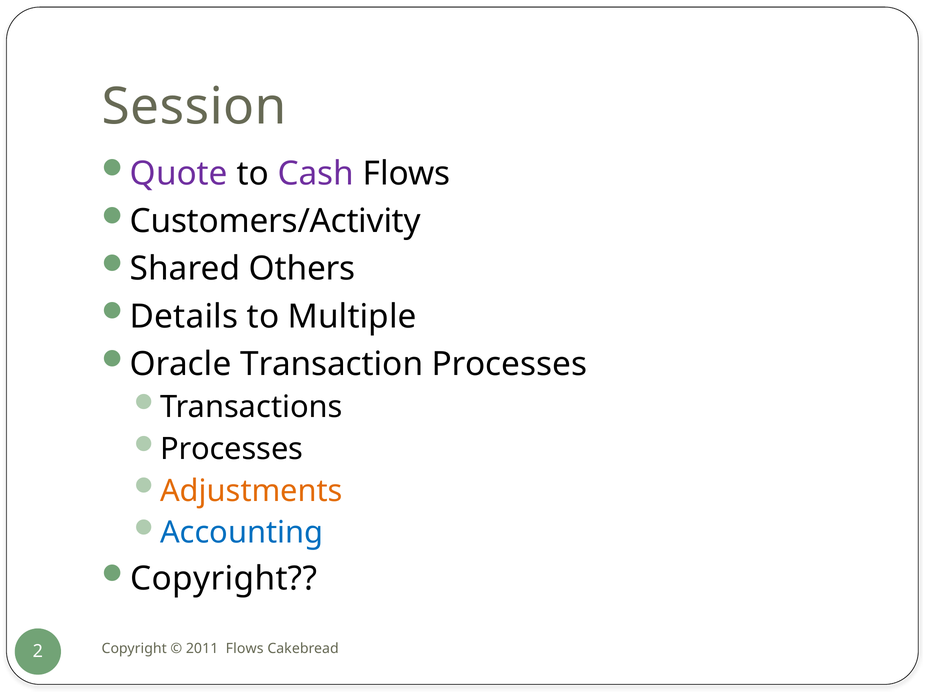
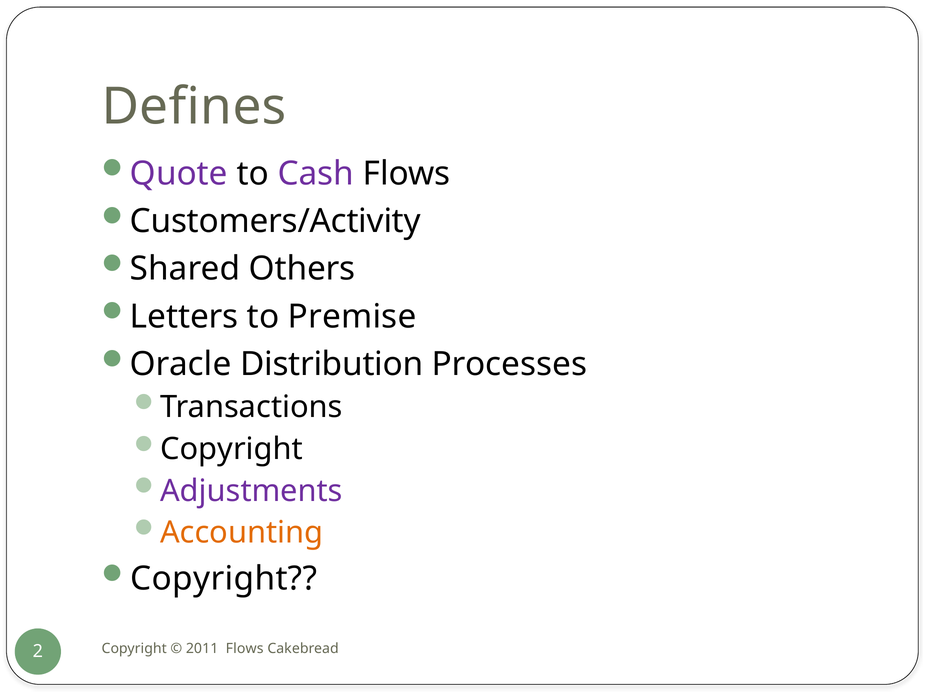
Session: Session -> Defines (194, 107)
Details: Details -> Letters (184, 316)
Multiple: Multiple -> Premise (352, 316)
Transaction: Transaction -> Distribution (332, 364)
Processes: Processes -> Copyright (232, 449)
Adjustments colour: orange -> purple (251, 491)
Accounting colour: blue -> orange (242, 532)
